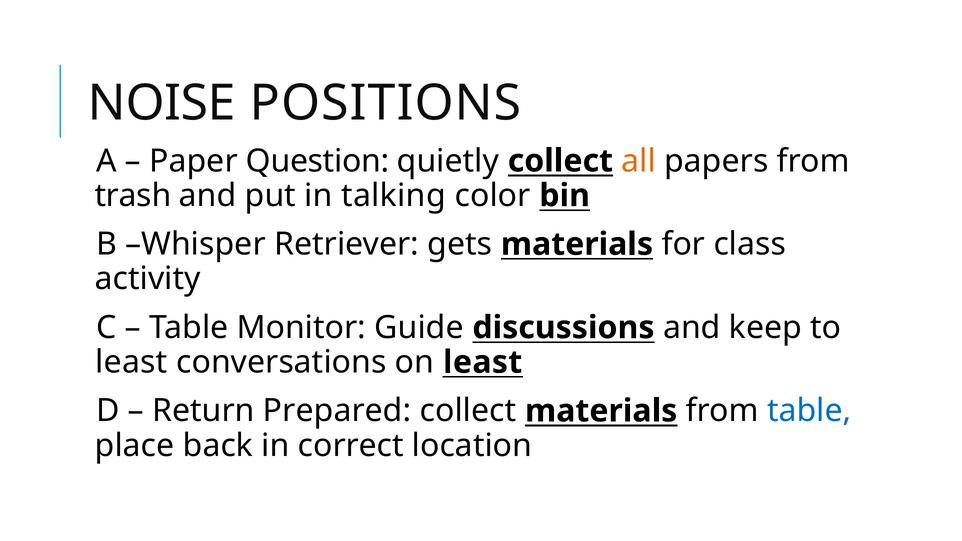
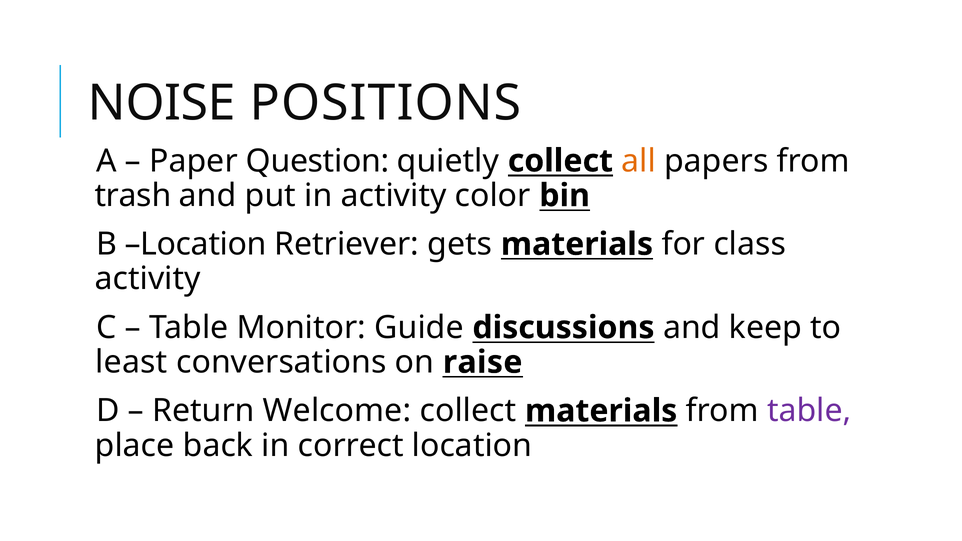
in talking: talking -> activity (394, 196)
B Whisper: Whisper -> Location (196, 244)
on least: least -> raise (483, 362)
Prepared: Prepared -> Welcome (337, 411)
table colour: blue -> purple (809, 411)
